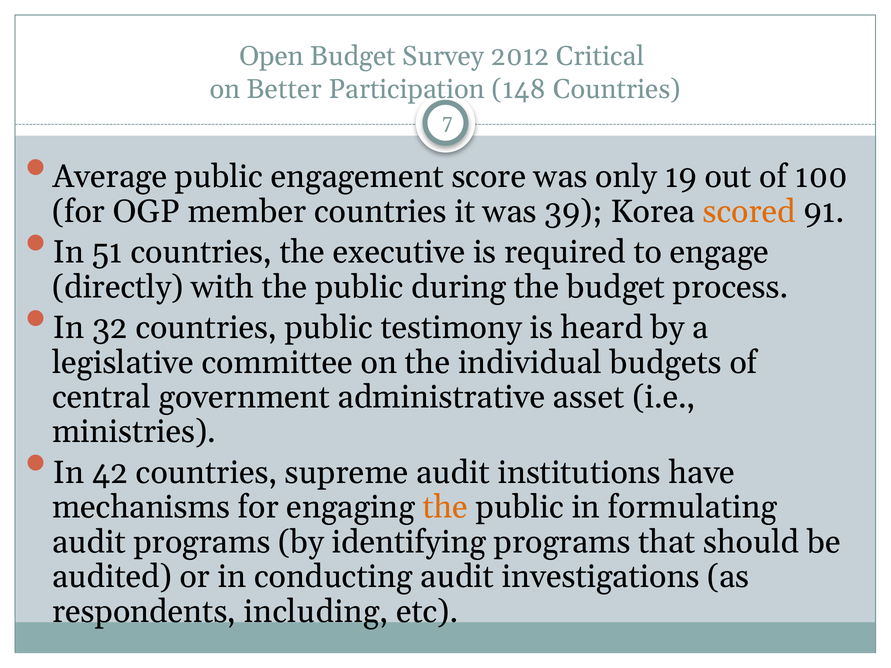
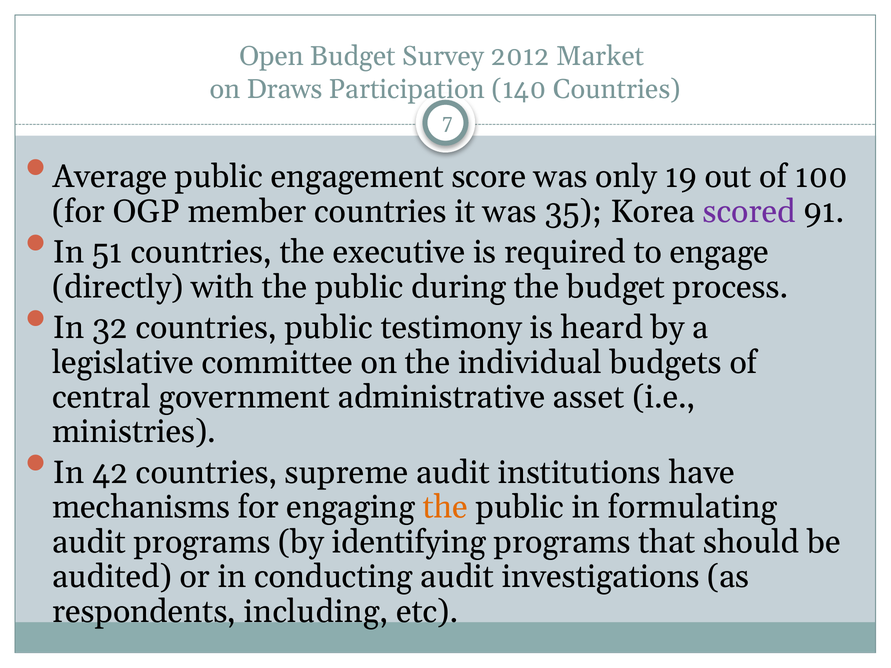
Critical: Critical -> Market (600, 56)
Better: Better -> Draws (285, 89)
148: 148 -> 140 (519, 89)
39: 39 -> 35 (573, 212)
scored colour: orange -> purple (749, 212)
